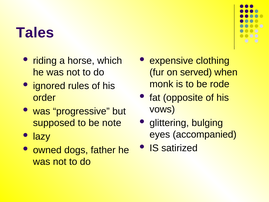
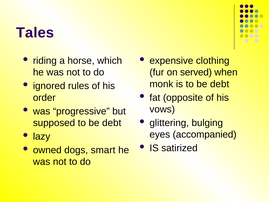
is to be rode: rode -> debt (220, 84)
supposed to be note: note -> debt (112, 123)
father: father -> smart (103, 150)
